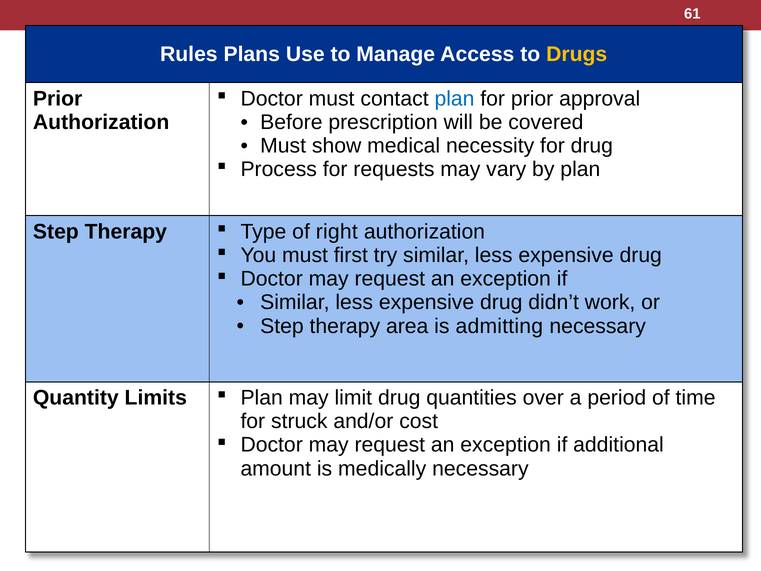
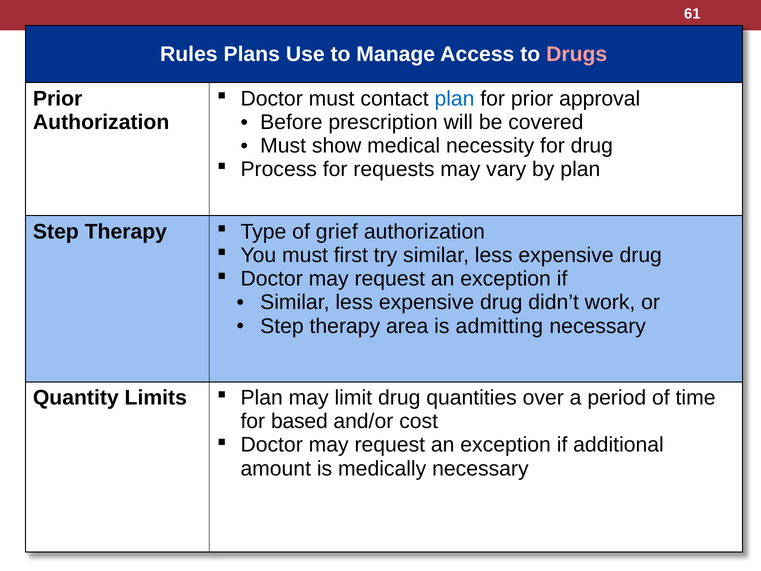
Drugs colour: yellow -> pink (577, 54)
right: right -> grief (337, 232)
struck: struck -> based (299, 421)
